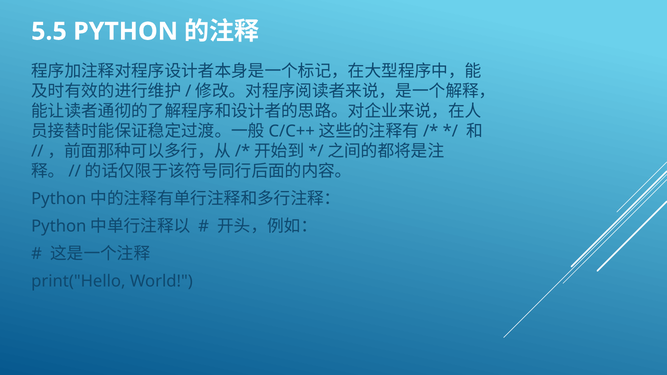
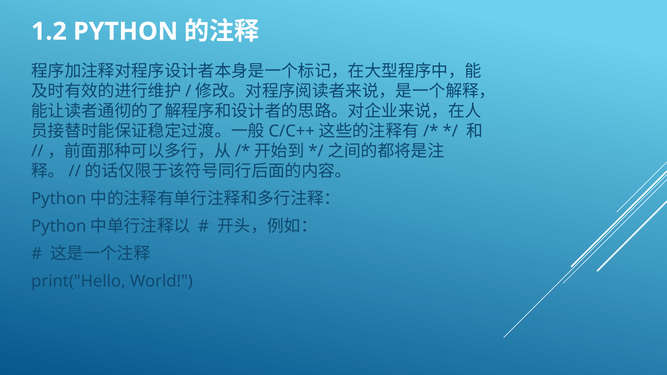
5.5: 5.5 -> 1.2 (49, 31)
